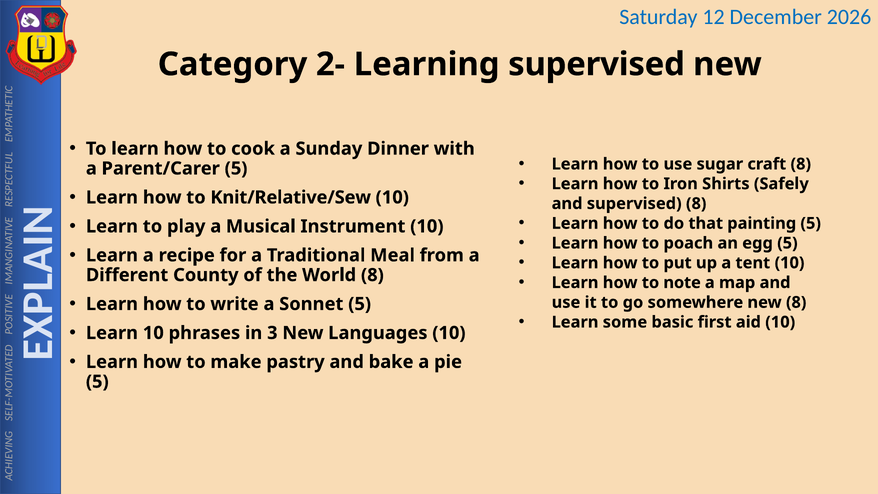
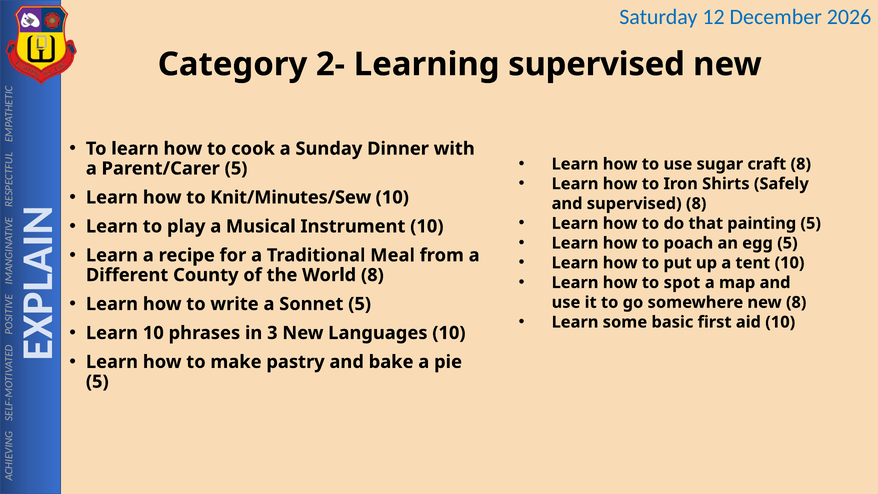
Knit/Relative/Sew: Knit/Relative/Sew -> Knit/Minutes/Sew (291, 197)
note: note -> spot (682, 283)
